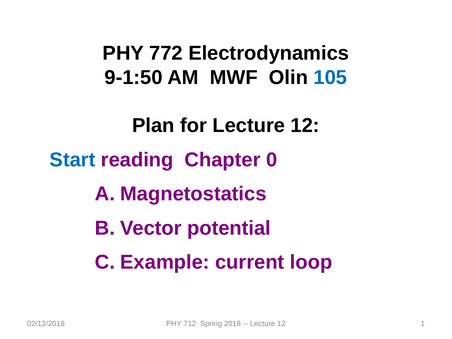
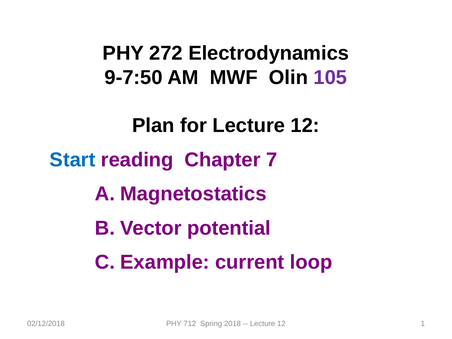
772: 772 -> 272 (166, 53)
9-1:50: 9-1:50 -> 9-7:50 (134, 77)
105 colour: blue -> purple (330, 77)
0: 0 -> 7 (272, 160)
